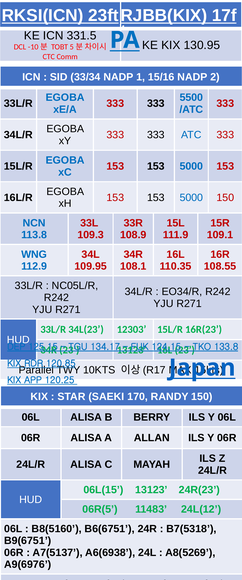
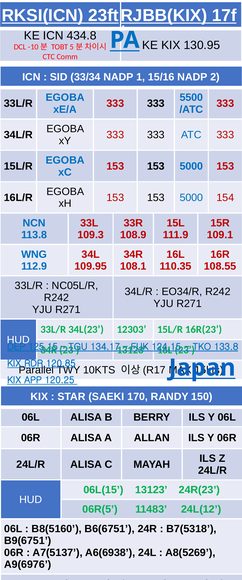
331.5: 331.5 -> 434.8 (82, 35)
5000 150: 150 -> 154 (225, 197)
